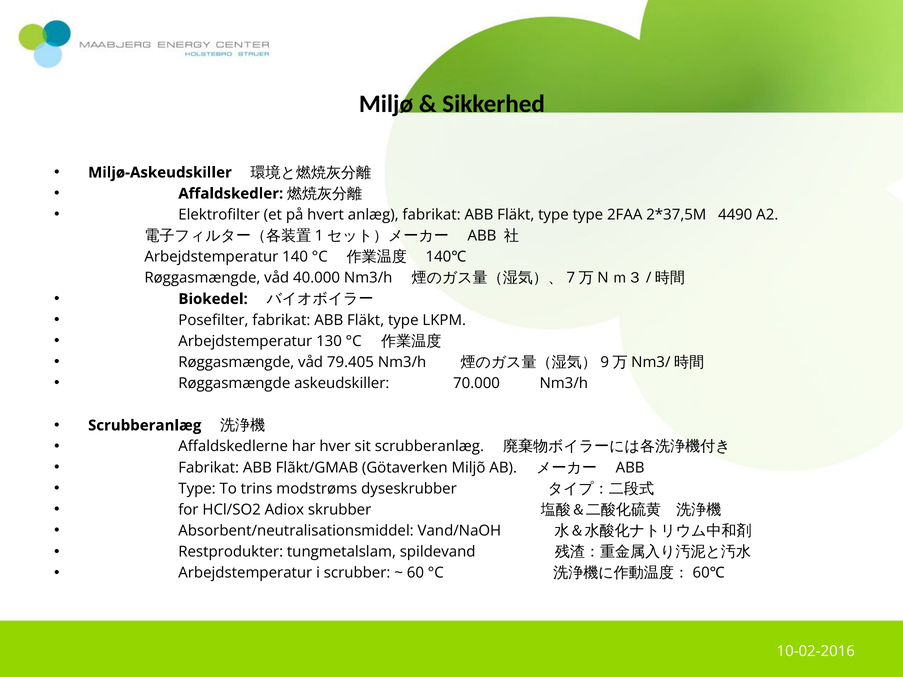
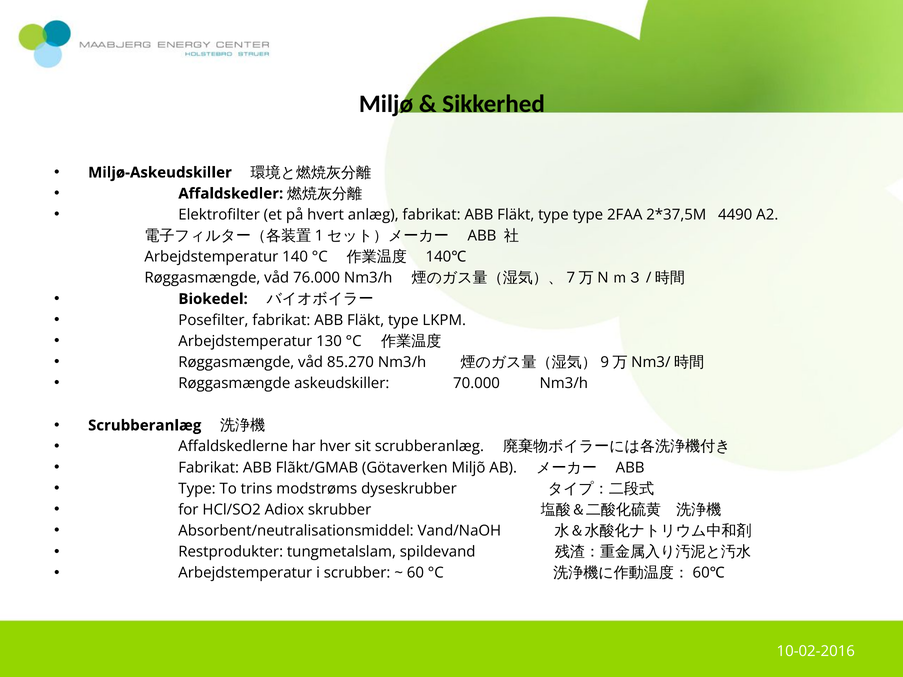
40.000: 40.000 -> 76.000 (317, 278)
79.405: 79.405 -> 85.270 (350, 362)
